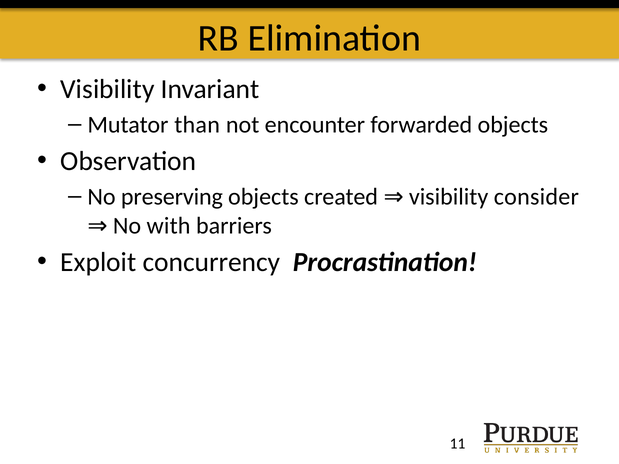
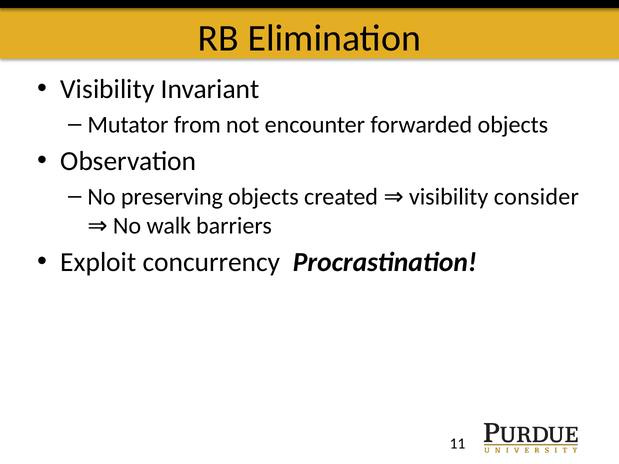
than: than -> from (197, 125)
with: with -> walk (169, 226)
